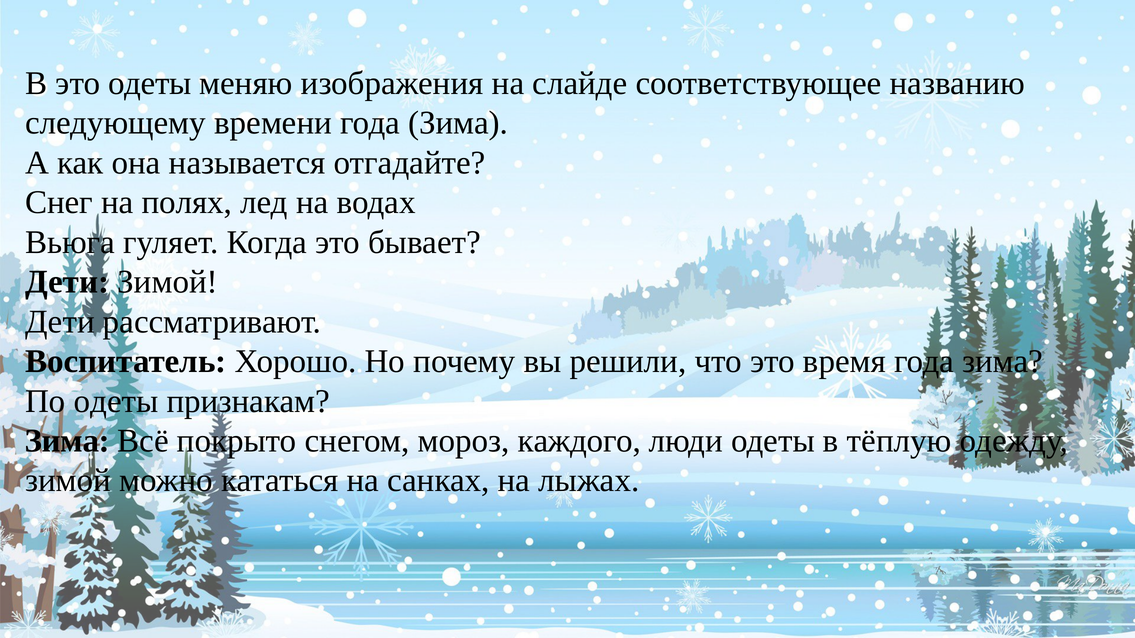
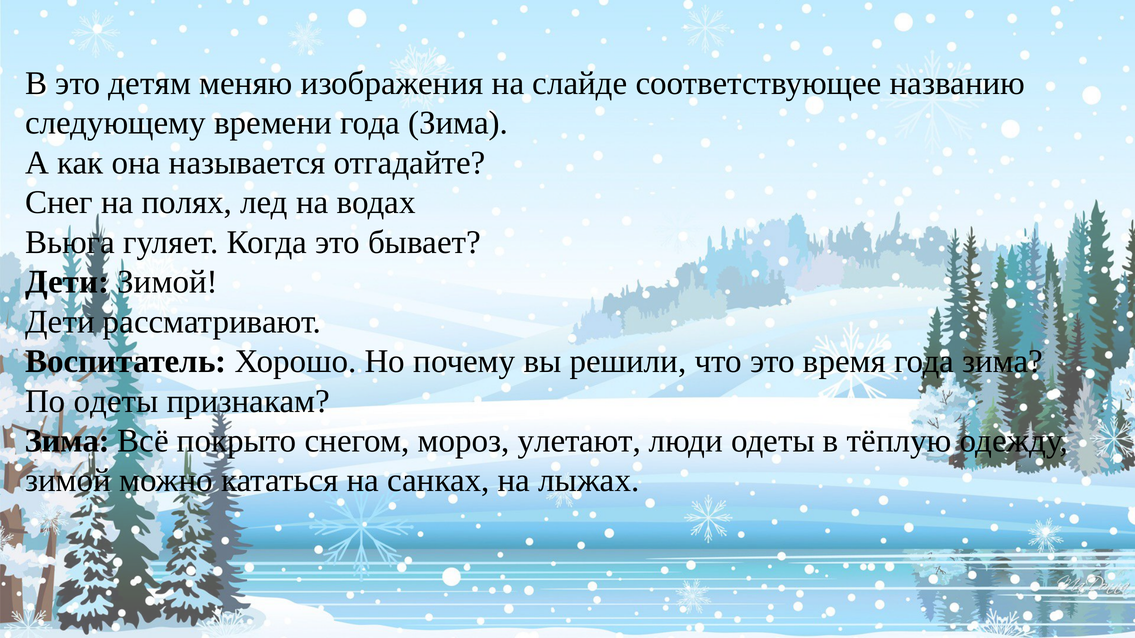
это одеты: одеты -> детям (150, 83)
каждого: каждого -> улетают (579, 441)
